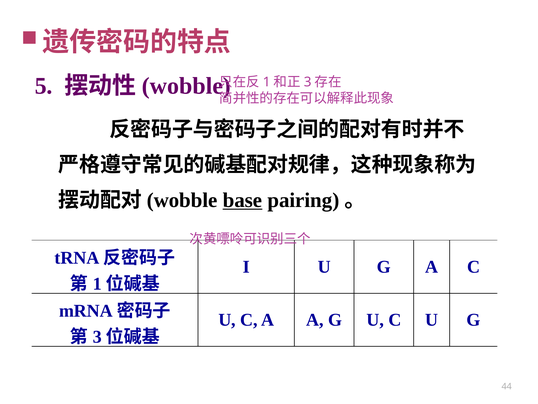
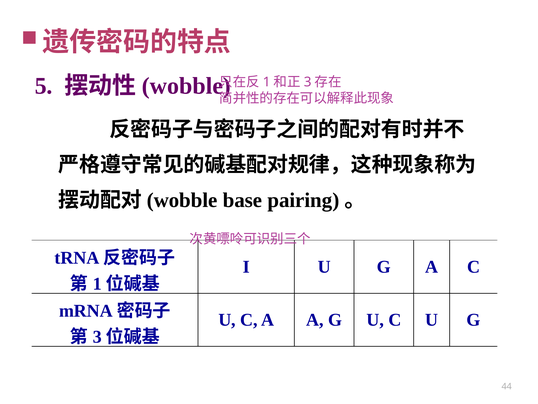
base underline: present -> none (243, 200)
